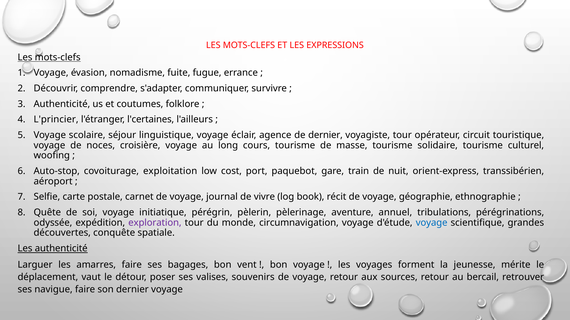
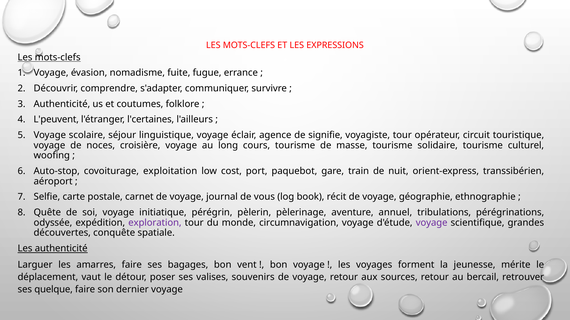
L'princier: L'princier -> L'peuvent (56, 120)
de dernier: dernier -> signifie (325, 135)
vivre: vivre -> vous (264, 197)
voyage colour: blue -> purple (432, 223)
navigue: navigue -> quelque (54, 290)
